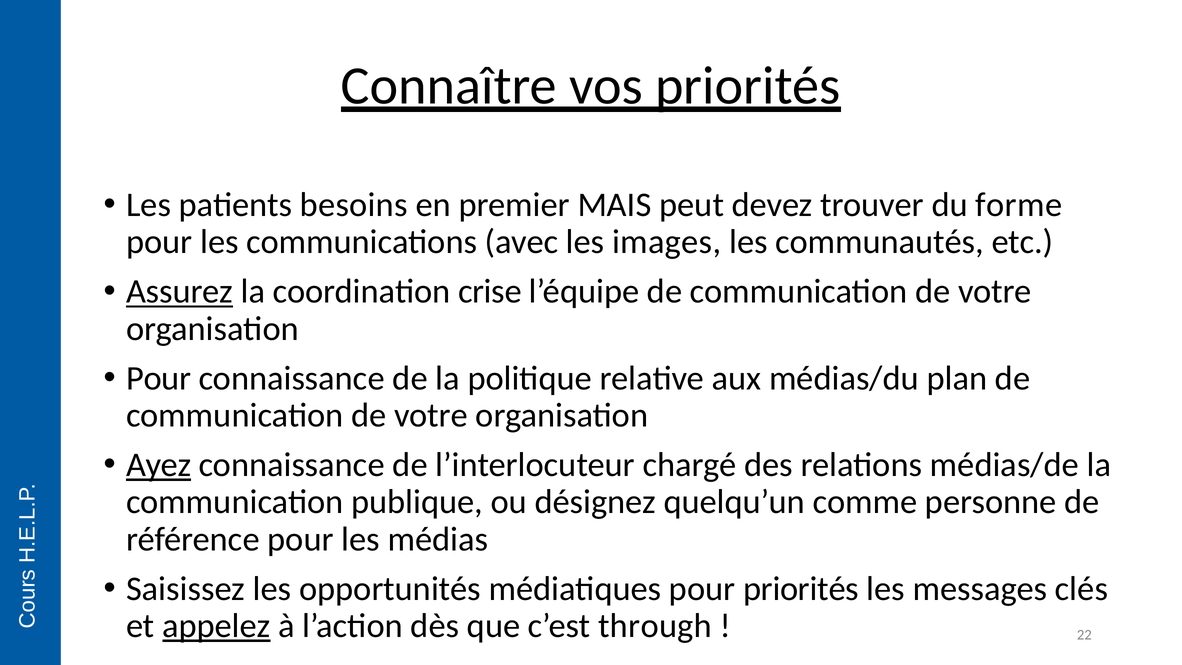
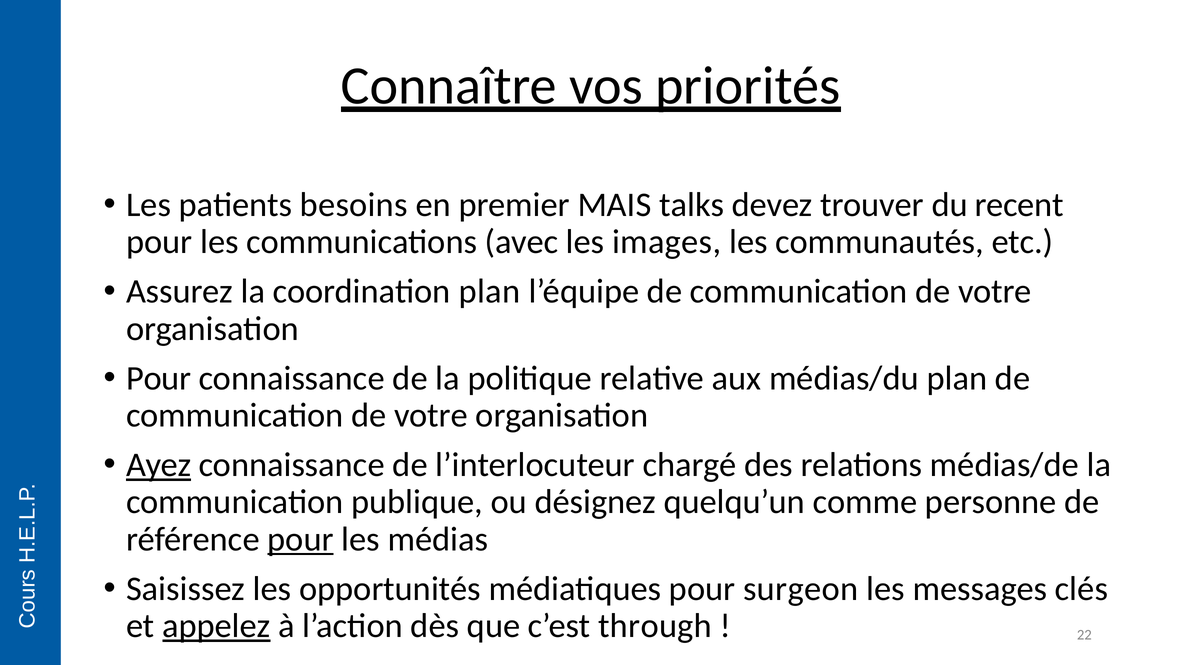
peut: peut -> talks (692, 205)
forme: forme -> recent (1019, 205)
Assurez underline: present -> none (180, 291)
coordination crise: crise -> plan (490, 291)
pour underline: none -> present (301, 539)
pour priorités: priorités -> surgeon (801, 589)
